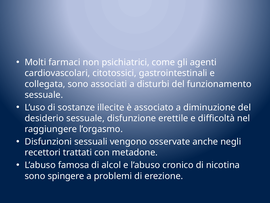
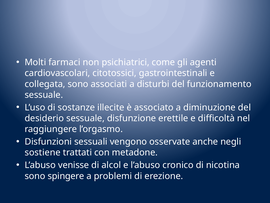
recettori: recettori -> sostiene (43, 152)
famosa: famosa -> venisse (74, 165)
